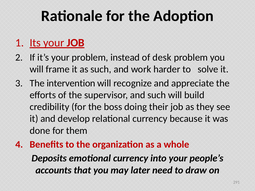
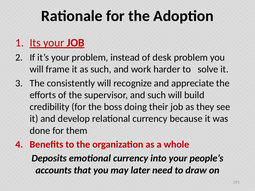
intervention: intervention -> consistently (71, 83)
